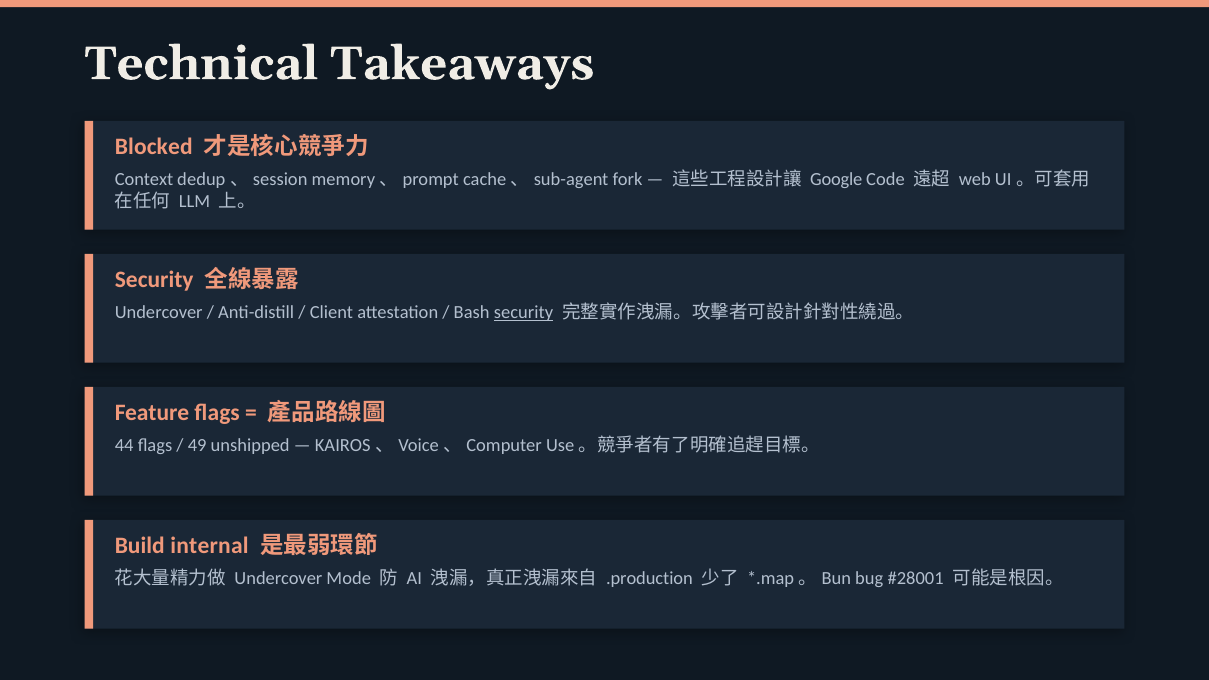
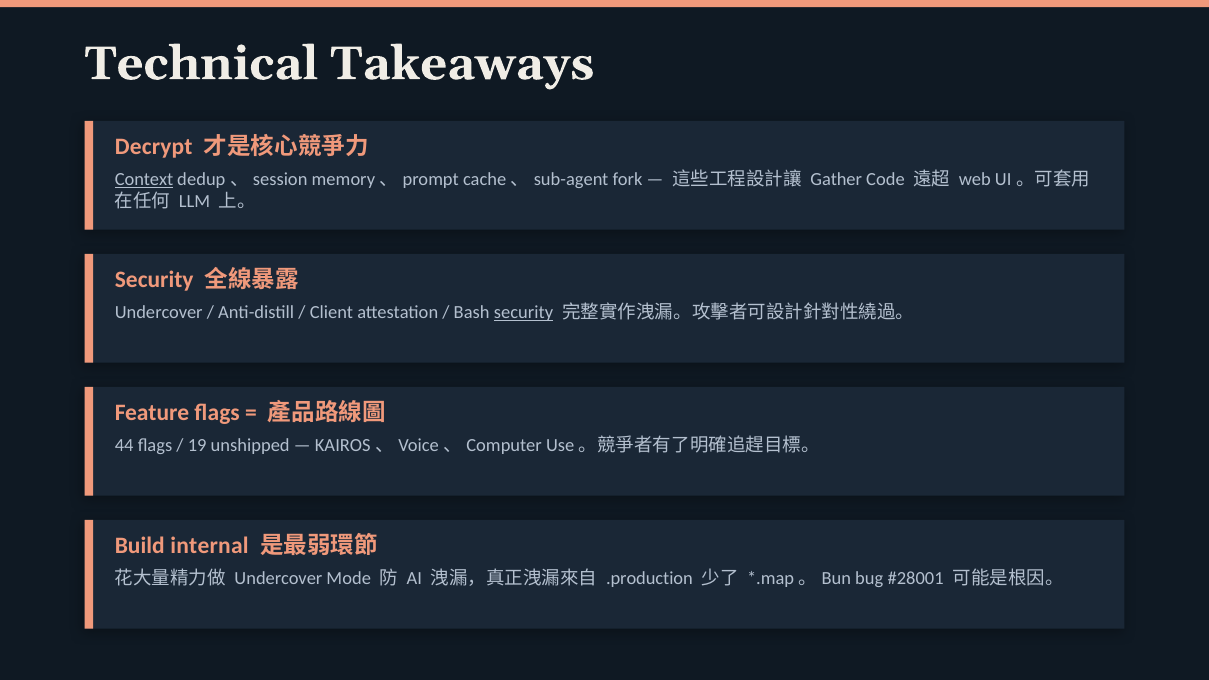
Blocked: Blocked -> Decrypt (154, 147)
Context underline: none -> present (144, 179)
Google: Google -> Gather (836, 179)
49: 49 -> 19 (197, 445)
